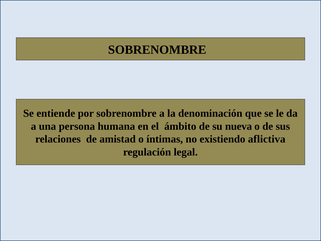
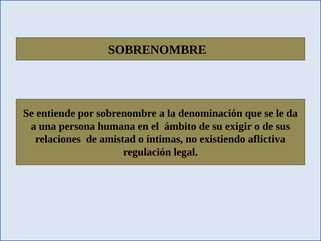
nueva: nueva -> exigir (238, 126)
